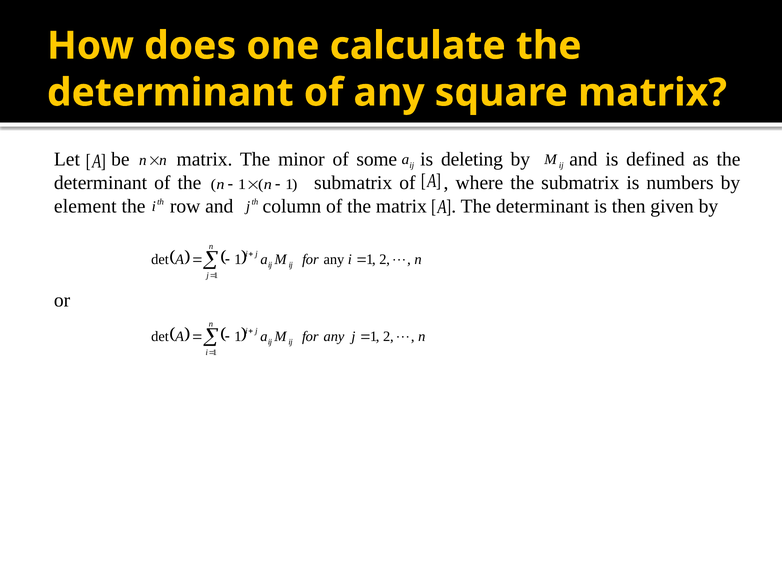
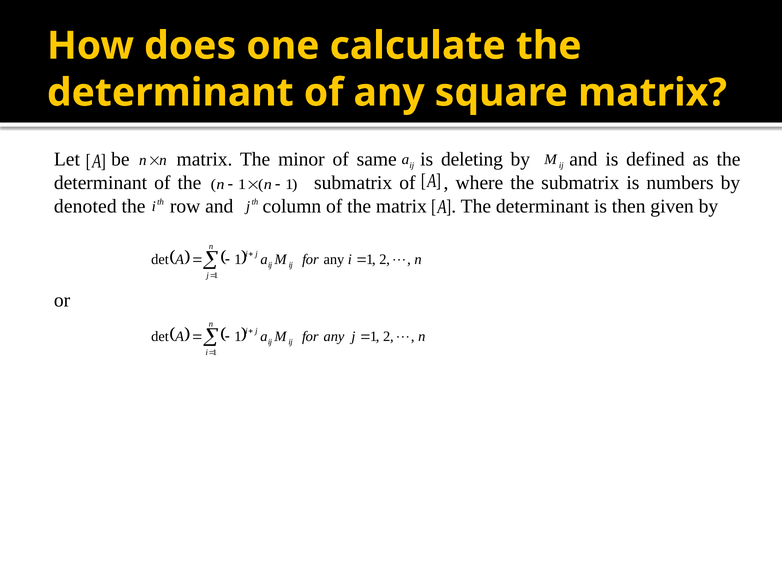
some: some -> same (377, 160)
element: element -> denoted (85, 207)
